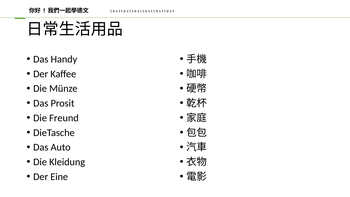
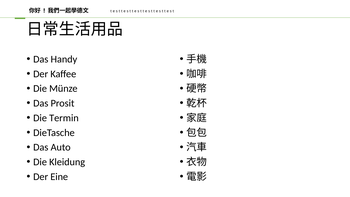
Freund: Freund -> Termin (64, 118)
